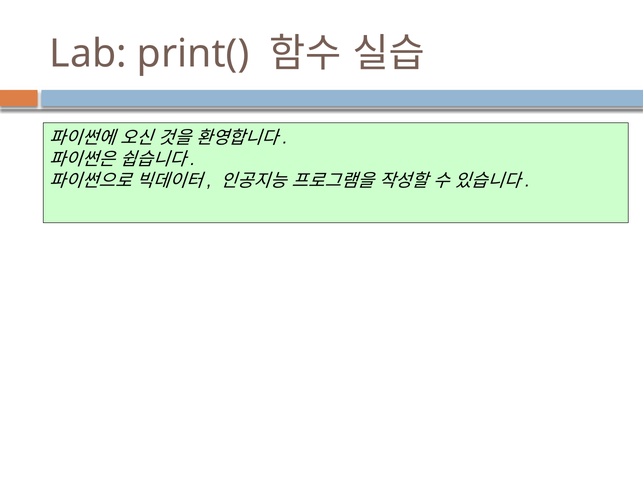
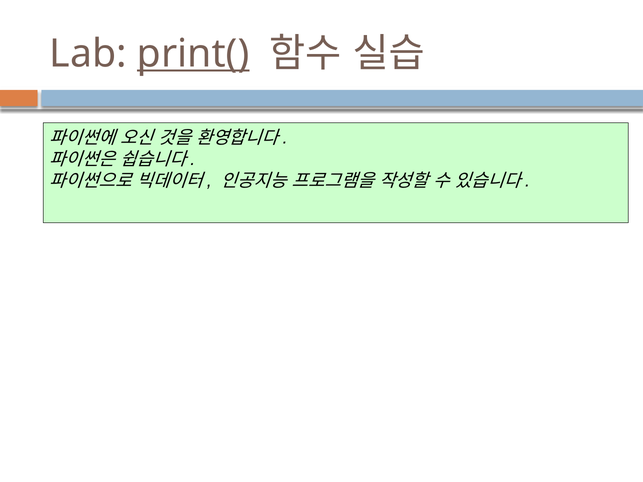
print( underline: none -> present (193, 54)
